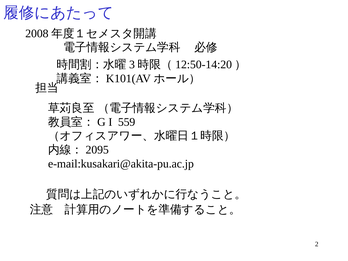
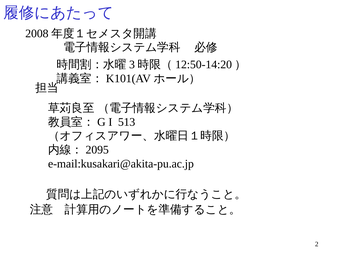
559: 559 -> 513 (127, 122)
